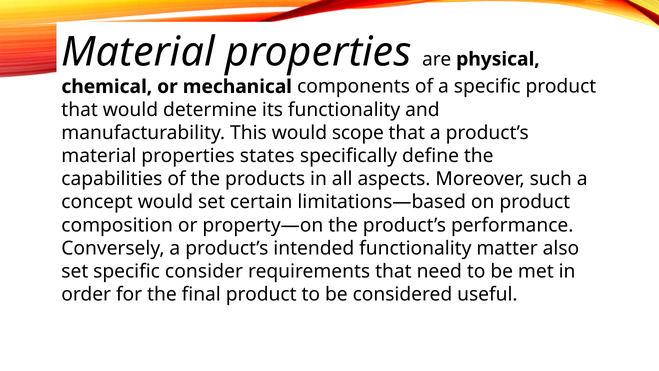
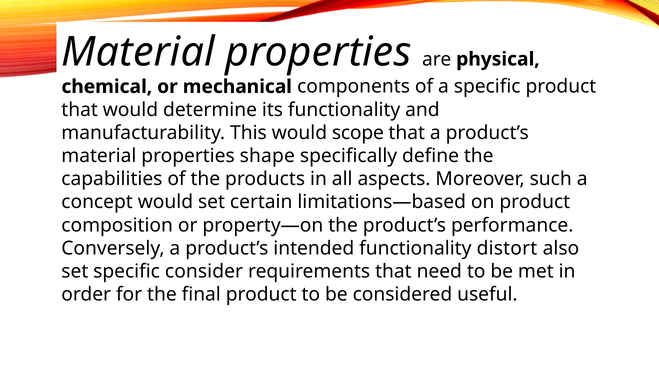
states: states -> shape (267, 156)
matter: matter -> distort (507, 248)
